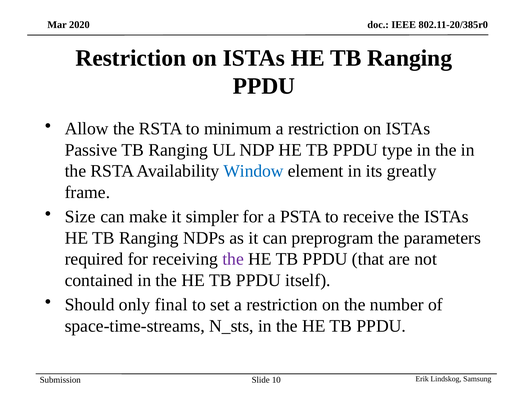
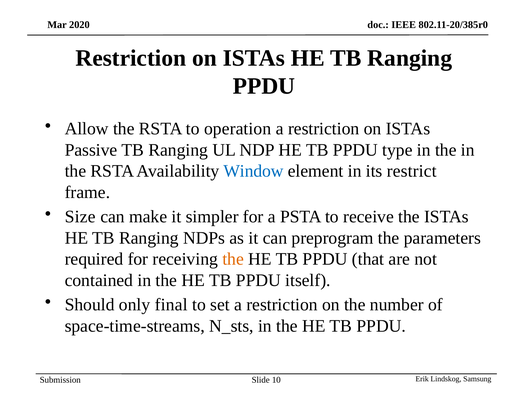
minimum: minimum -> operation (238, 129)
greatly: greatly -> restrict (412, 171)
the colour: purple -> orange (233, 259)
